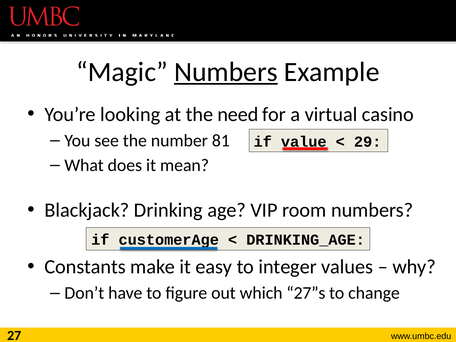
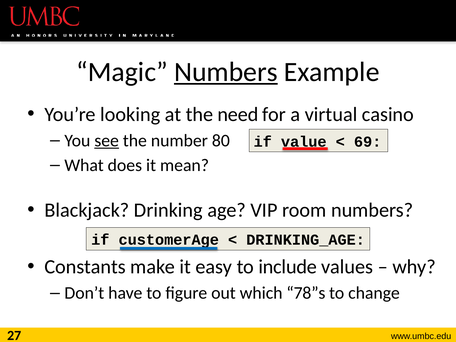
see underline: none -> present (107, 141)
81: 81 -> 80 (221, 141)
29: 29 -> 69 (368, 142)
integer: integer -> include (288, 267)
27”s: 27”s -> 78”s (306, 293)
